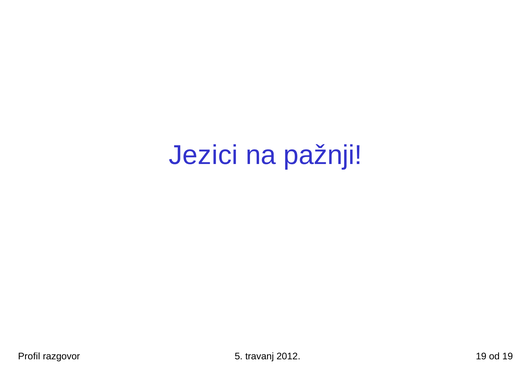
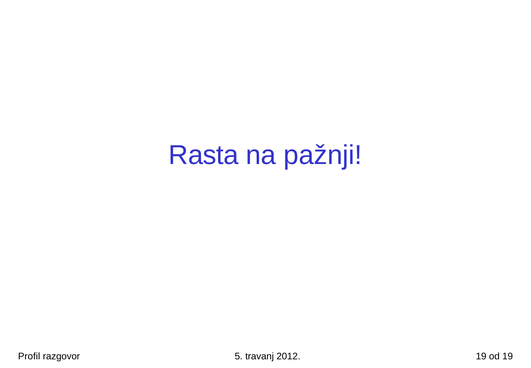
Jezici: Jezici -> Rasta (204, 155)
